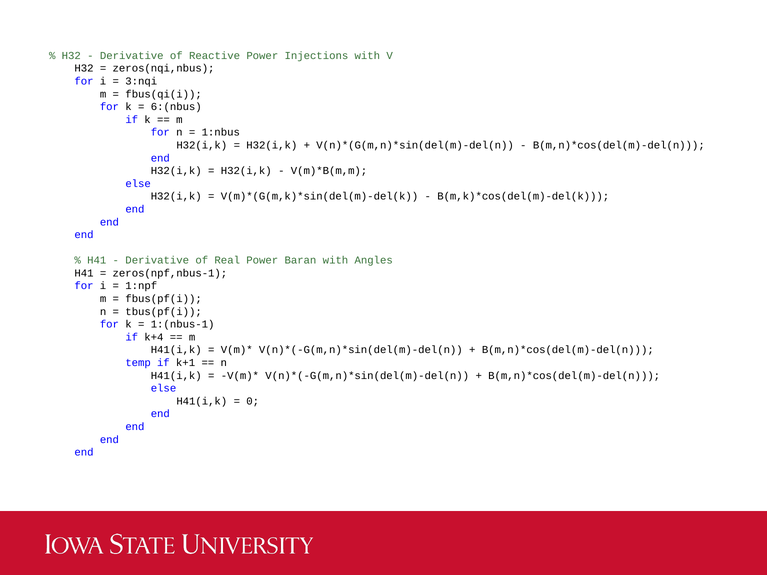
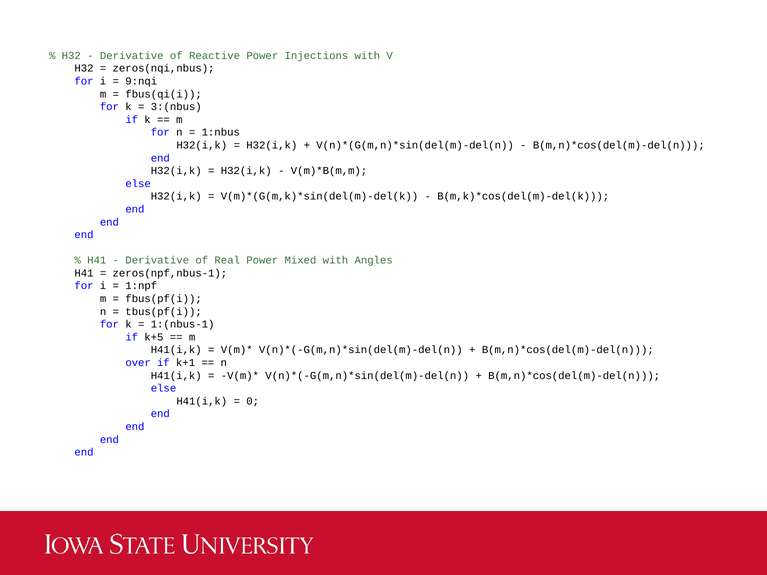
3:nqi: 3:nqi -> 9:nqi (141, 81)
6:(nbus: 6:(nbus -> 3:(nbus (176, 107)
Baran: Baran -> Mixed (300, 260)
k+4: k+4 -> k+5 (154, 337)
temp: temp -> over (138, 363)
